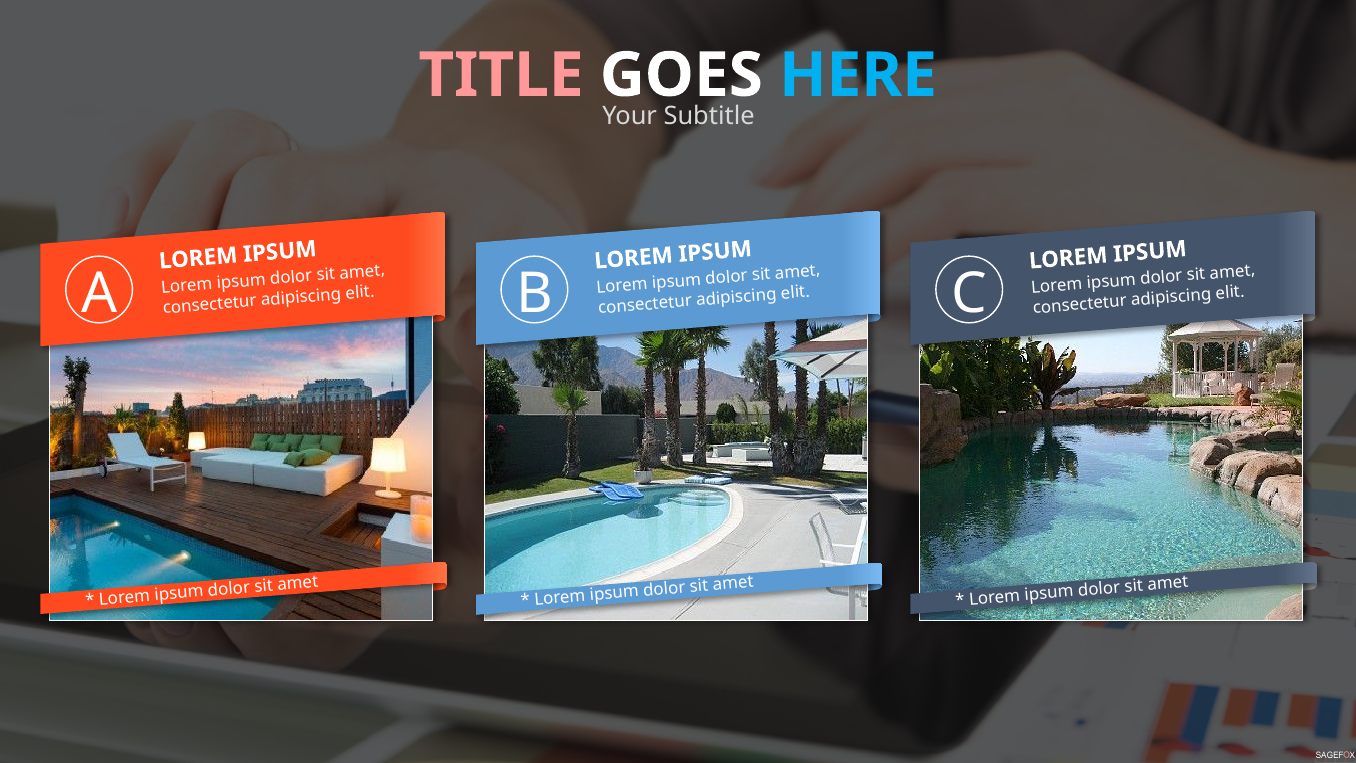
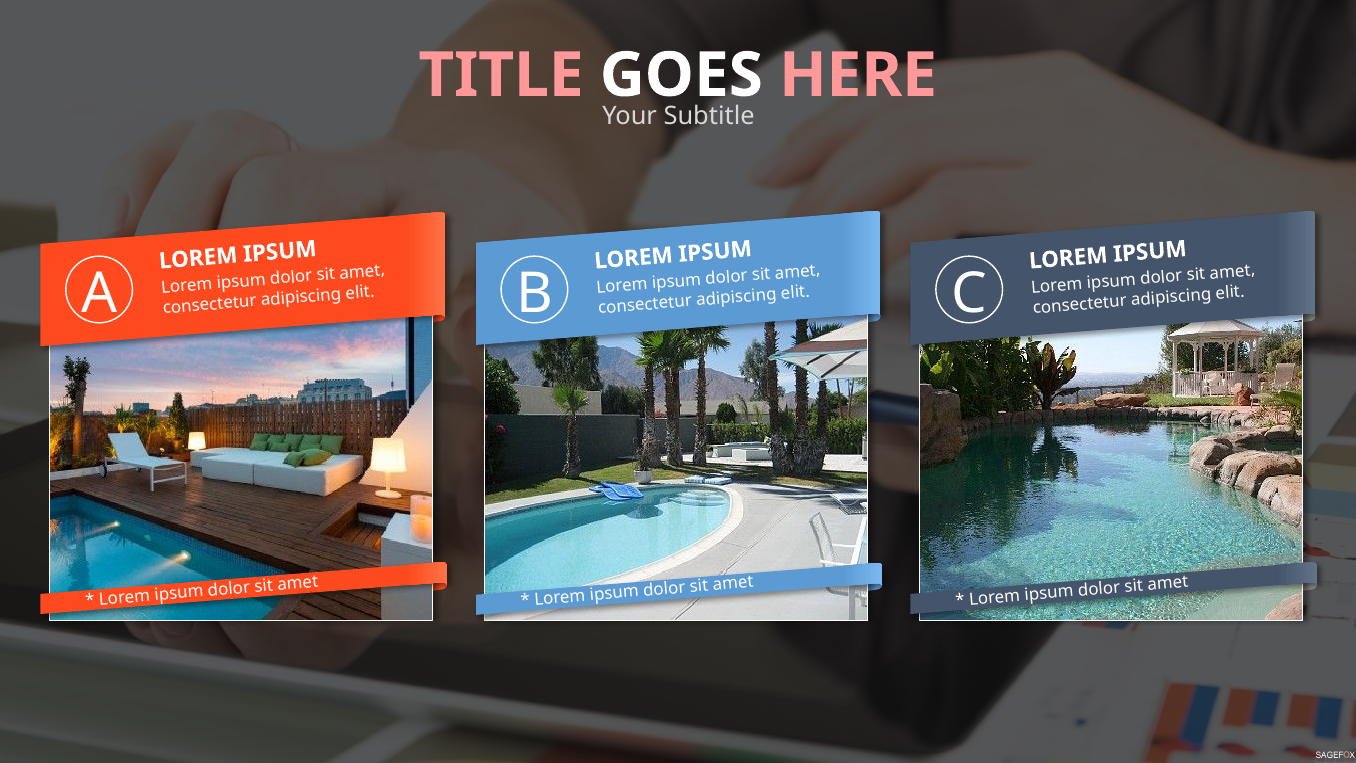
HERE colour: light blue -> pink (858, 75)
